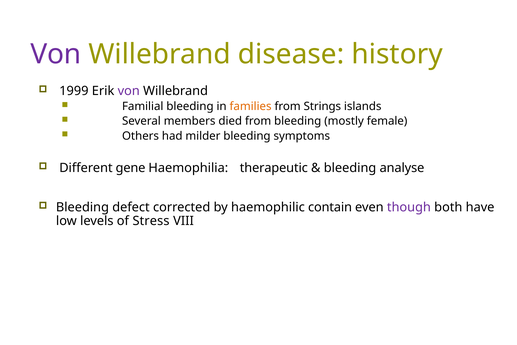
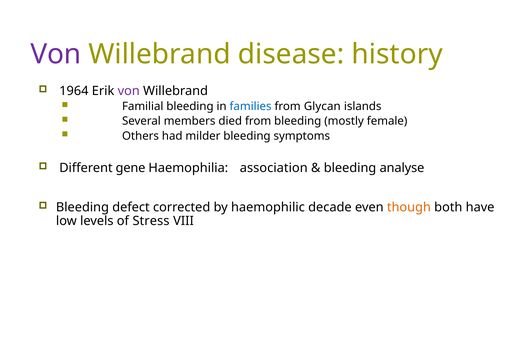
1999: 1999 -> 1964 (74, 91)
families colour: orange -> blue (251, 106)
Strings: Strings -> Glycan (322, 106)
therapeutic: therapeutic -> association (274, 168)
contain: contain -> decade (330, 207)
though colour: purple -> orange (409, 207)
